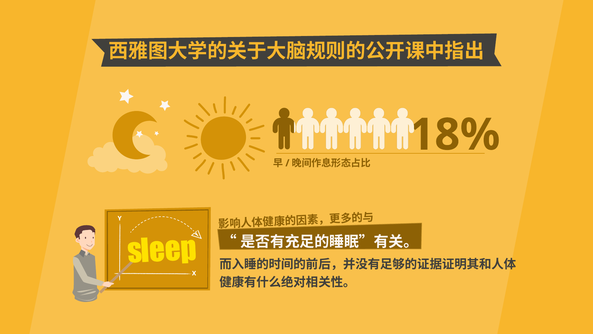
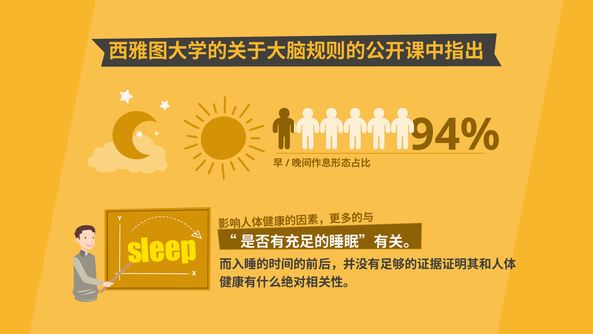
18%: 18% -> 94% (455, 135)
